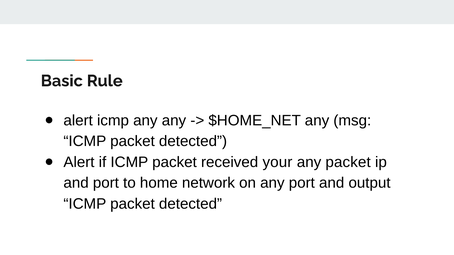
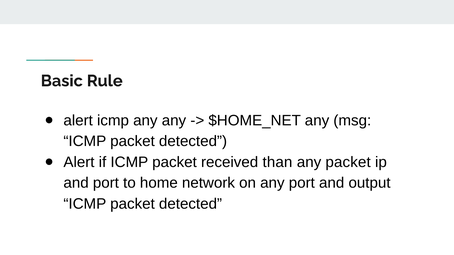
your: your -> than (277, 162)
